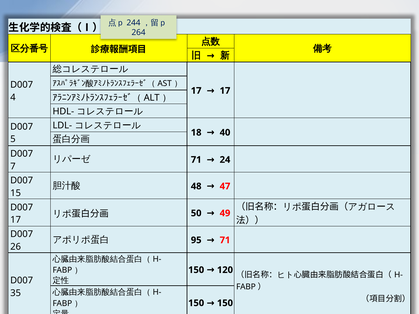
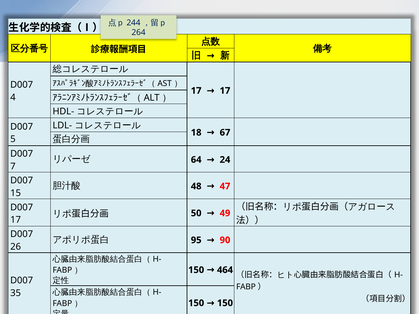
40: 40 -> 67 (225, 133)
71: 71 -> 64 (196, 160)
71: 71 -> 90 (225, 240)
120: 120 -> 464 (225, 270)
